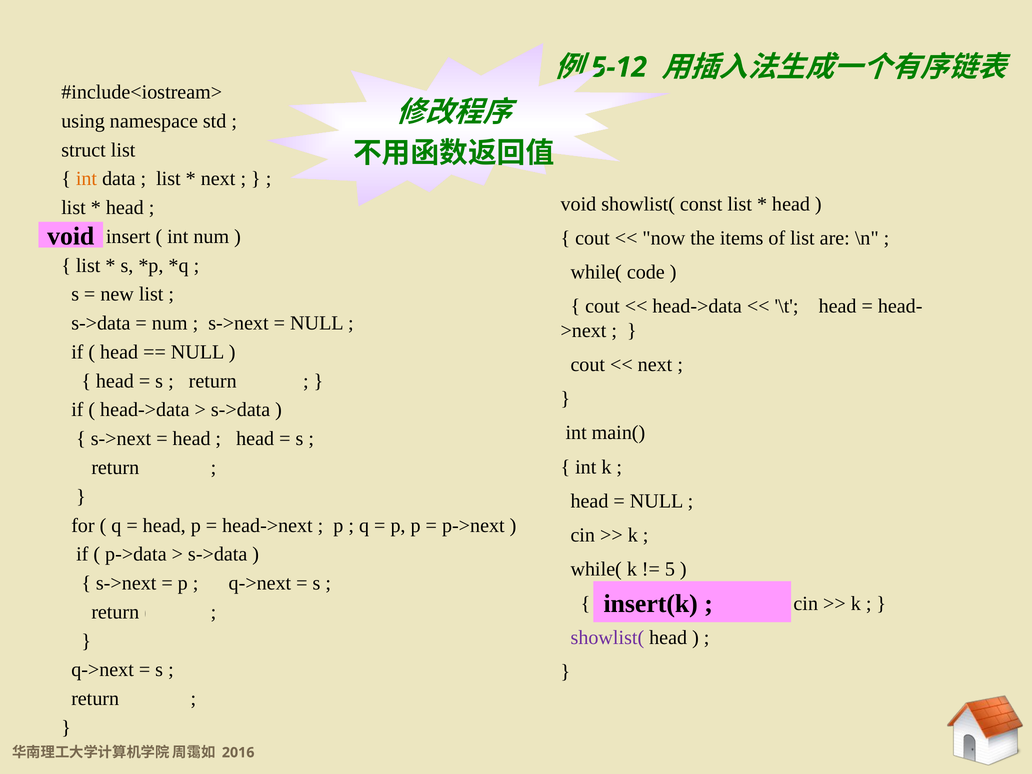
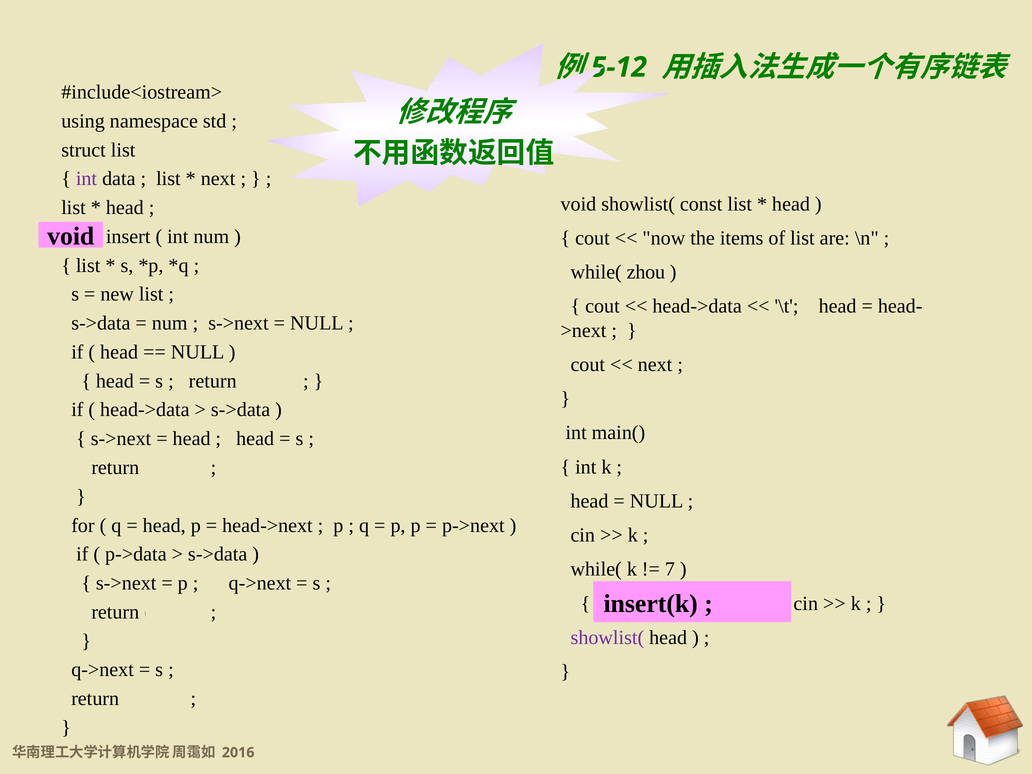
int colour: orange -> purple (86, 179)
code: code -> zhou (646, 272)
5: 5 -> 7 (670, 569)
